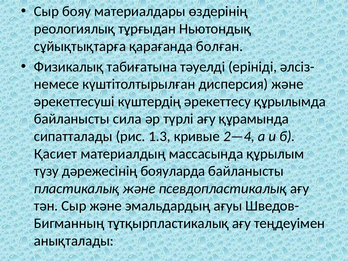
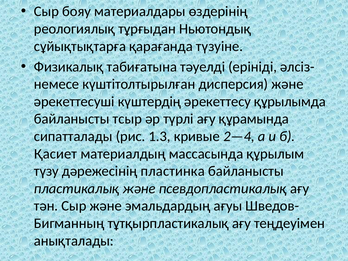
болған: болған -> түзуіне (220, 46)
сила: сила -> тсыр (127, 119)
бояуларда: бояуларда -> пластинка (173, 171)
